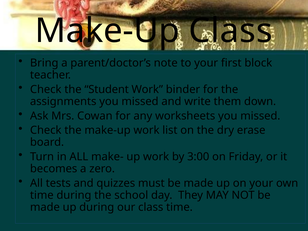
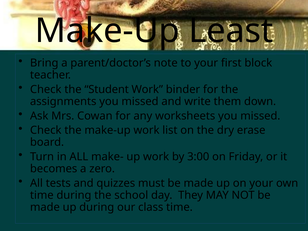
Make-Up Class: Class -> Least (231, 31)
